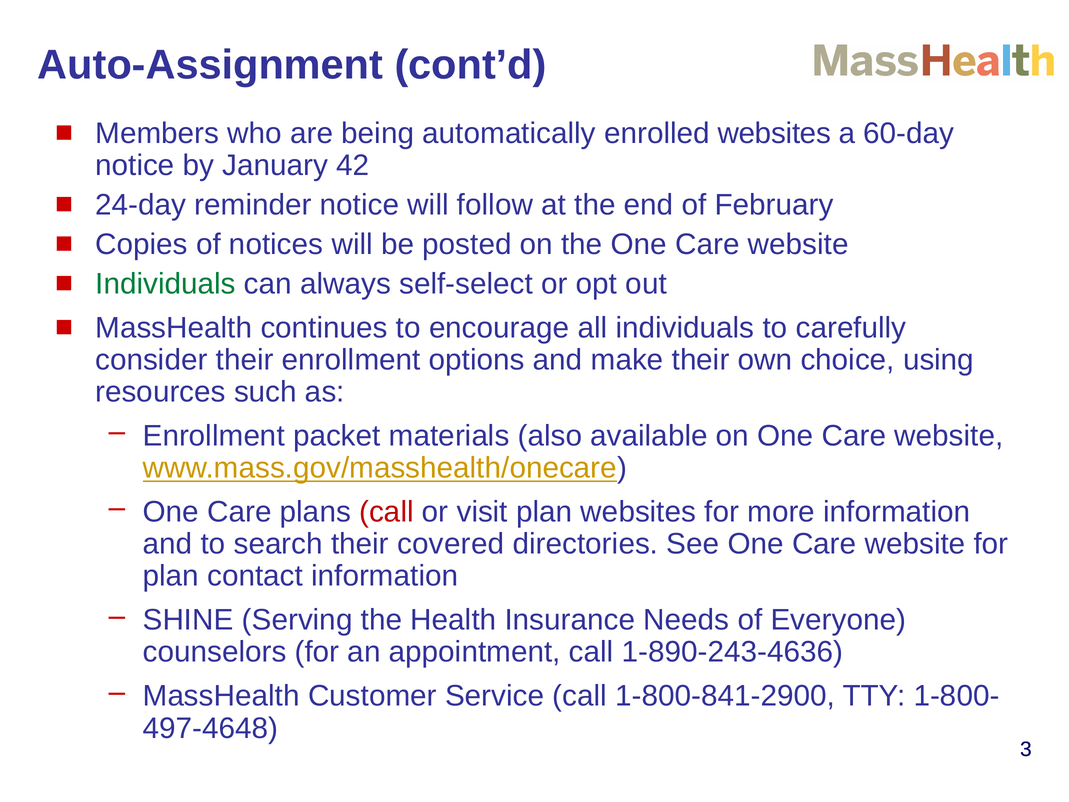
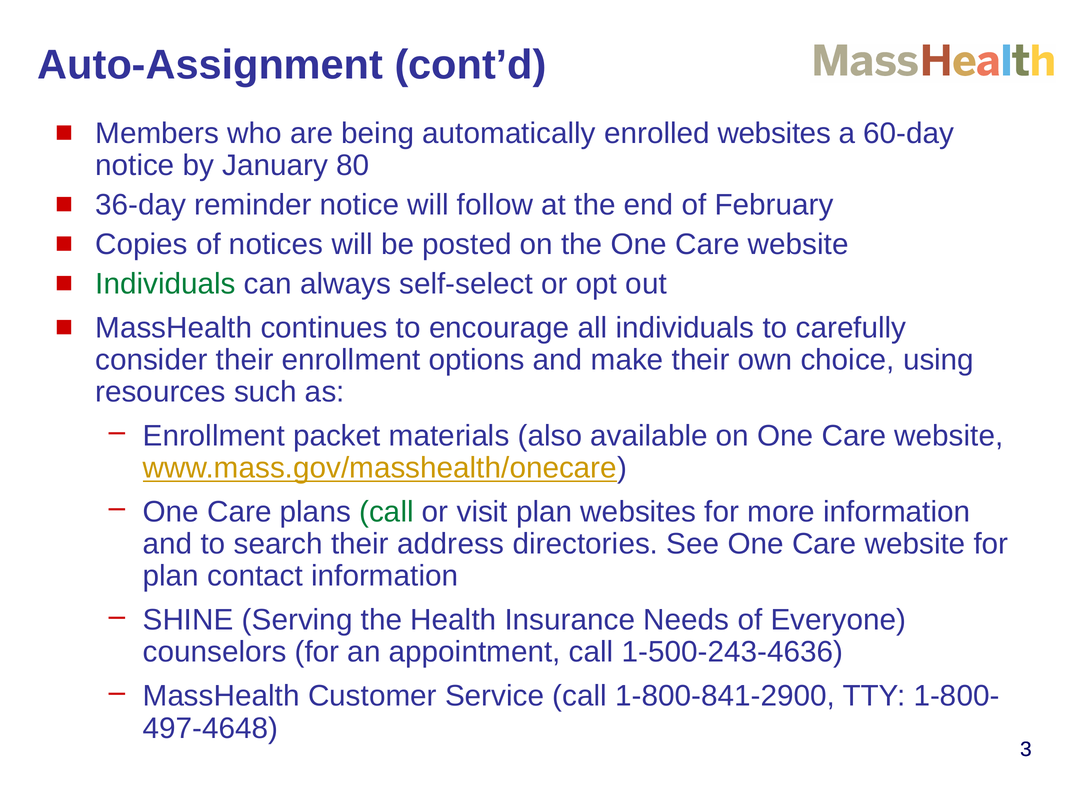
42: 42 -> 80 (353, 165)
24-day: 24-day -> 36-day (141, 205)
call colour: red -> green (386, 512)
covered: covered -> address (451, 544)
1-890-243-4636: 1-890-243-4636 -> 1-500-243-4636 (732, 652)
